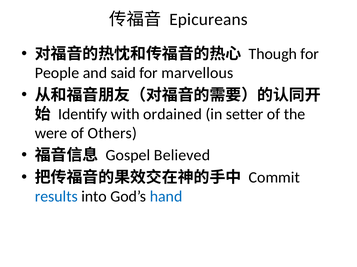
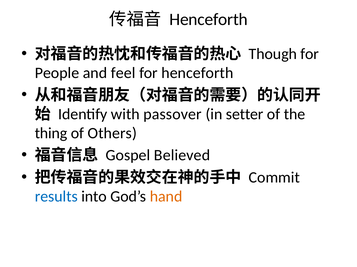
Epicureans: Epicureans -> Henceforth (209, 19)
said: said -> feel (123, 73)
for marvellous: marvellous -> henceforth (197, 73)
ordained: ordained -> passover (173, 114)
were: were -> thing (51, 133)
hand colour: blue -> orange (166, 197)
